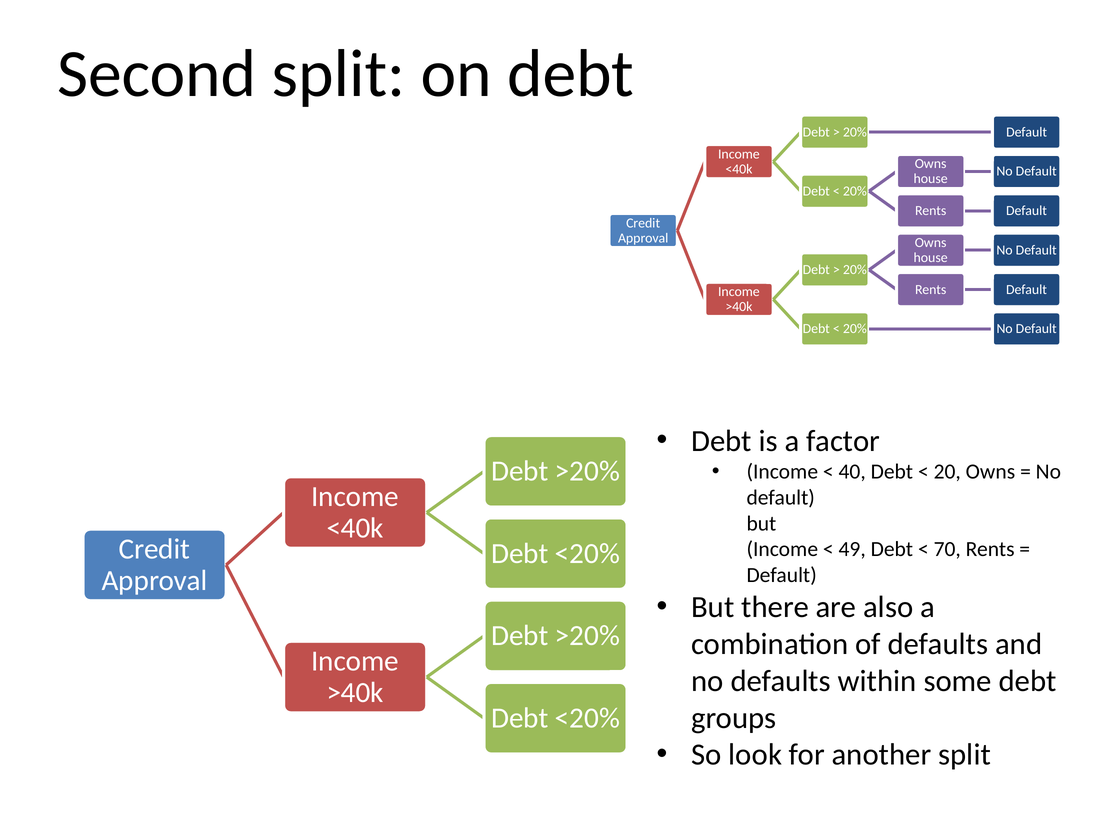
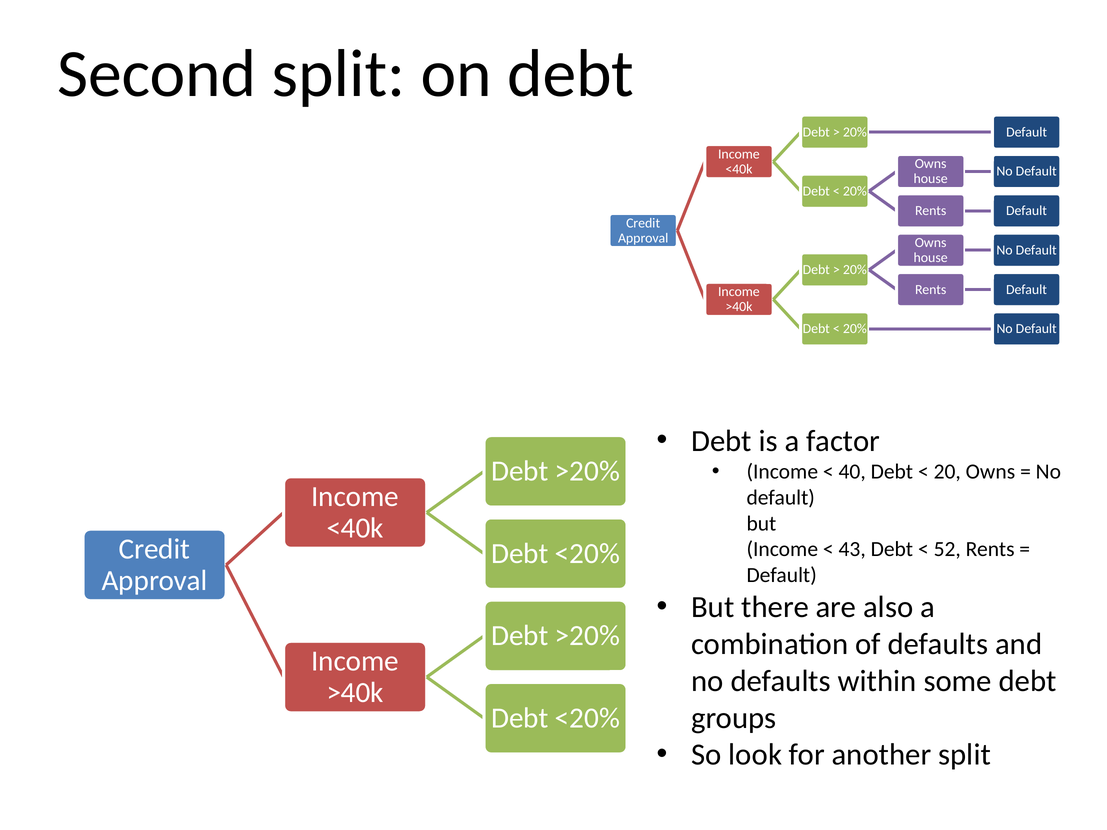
49: 49 -> 43 (852, 549)
70: 70 -> 52 (947, 549)
